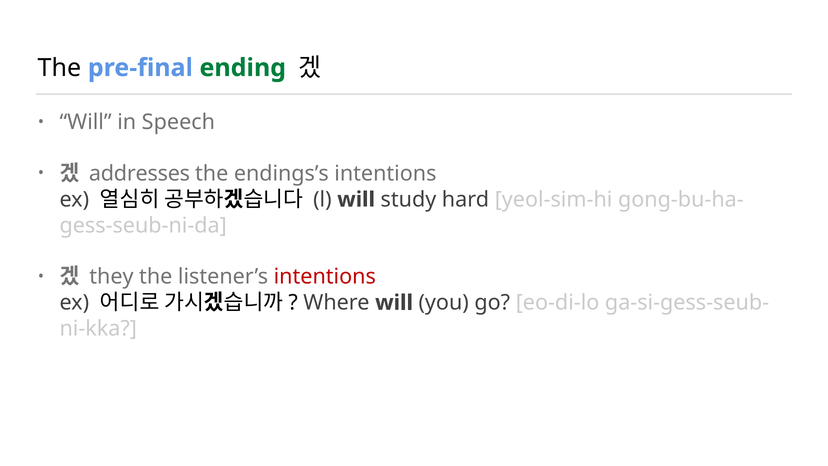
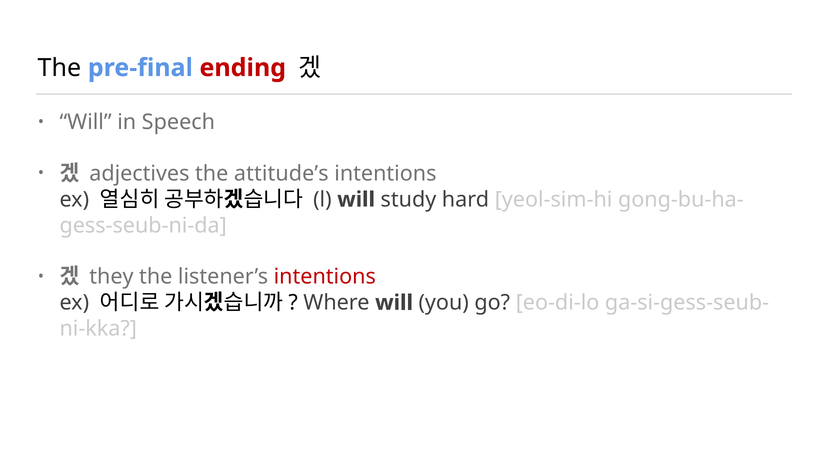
ending colour: green -> red (243, 68)
addresses: addresses -> adjectives (139, 174)
endings’s: endings’s -> attitude’s (281, 174)
